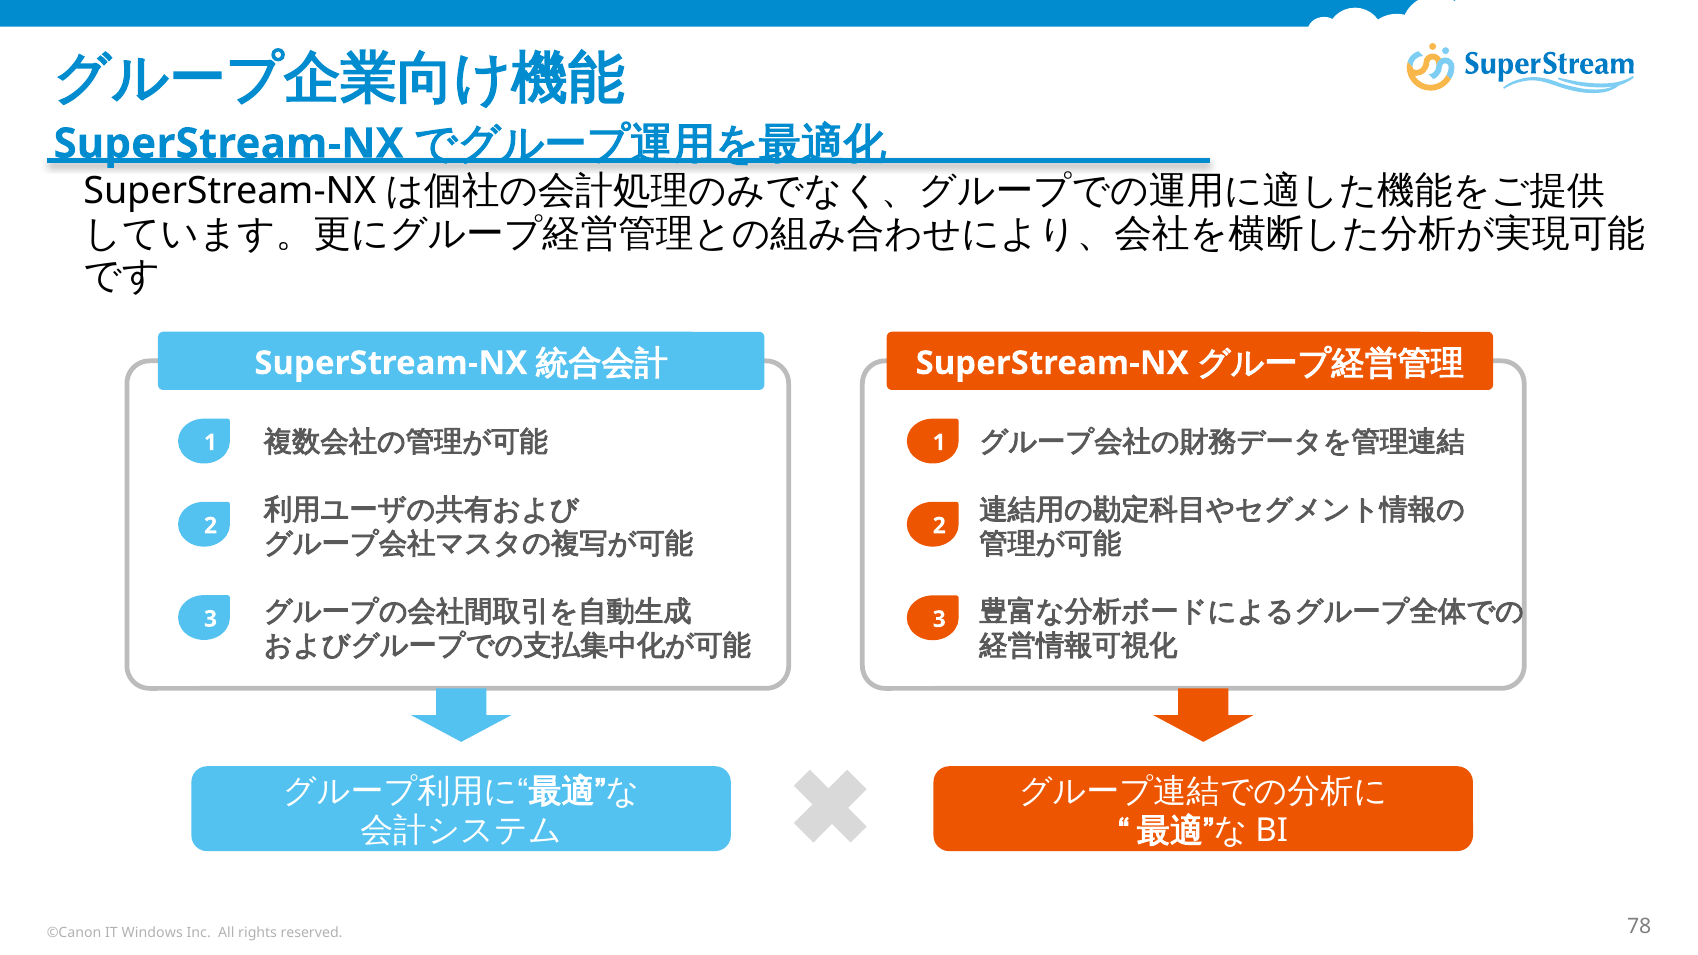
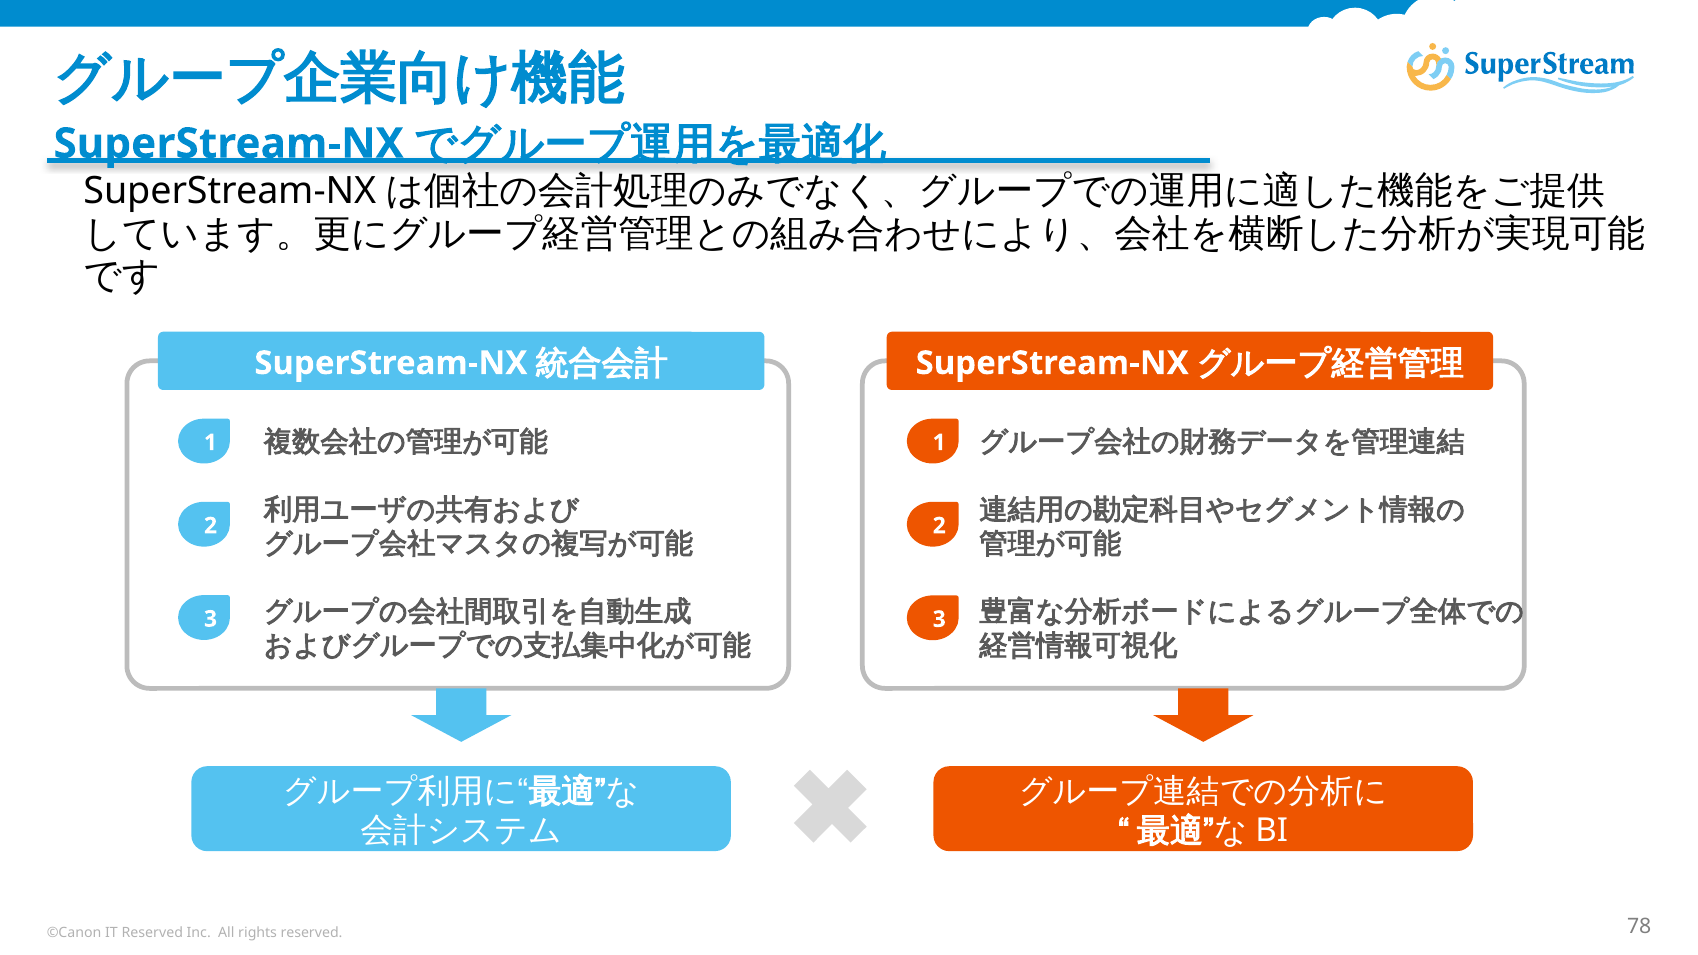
IT Windows: Windows -> Reserved (152, 933)
